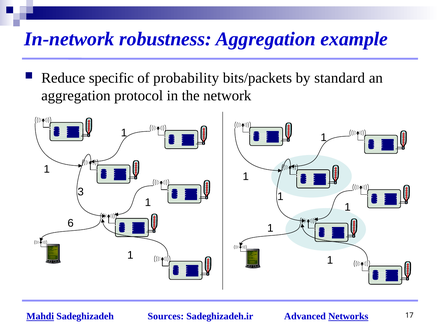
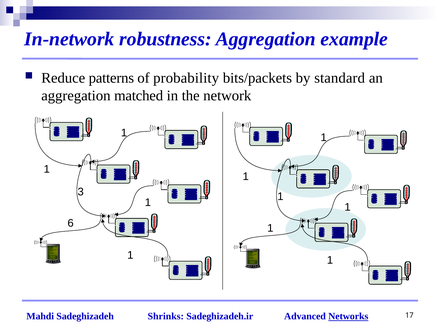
specific: specific -> patterns (111, 78)
protocol: protocol -> matched (139, 96)
Mahdi underline: present -> none (40, 316)
Sources: Sources -> Shrinks (166, 316)
